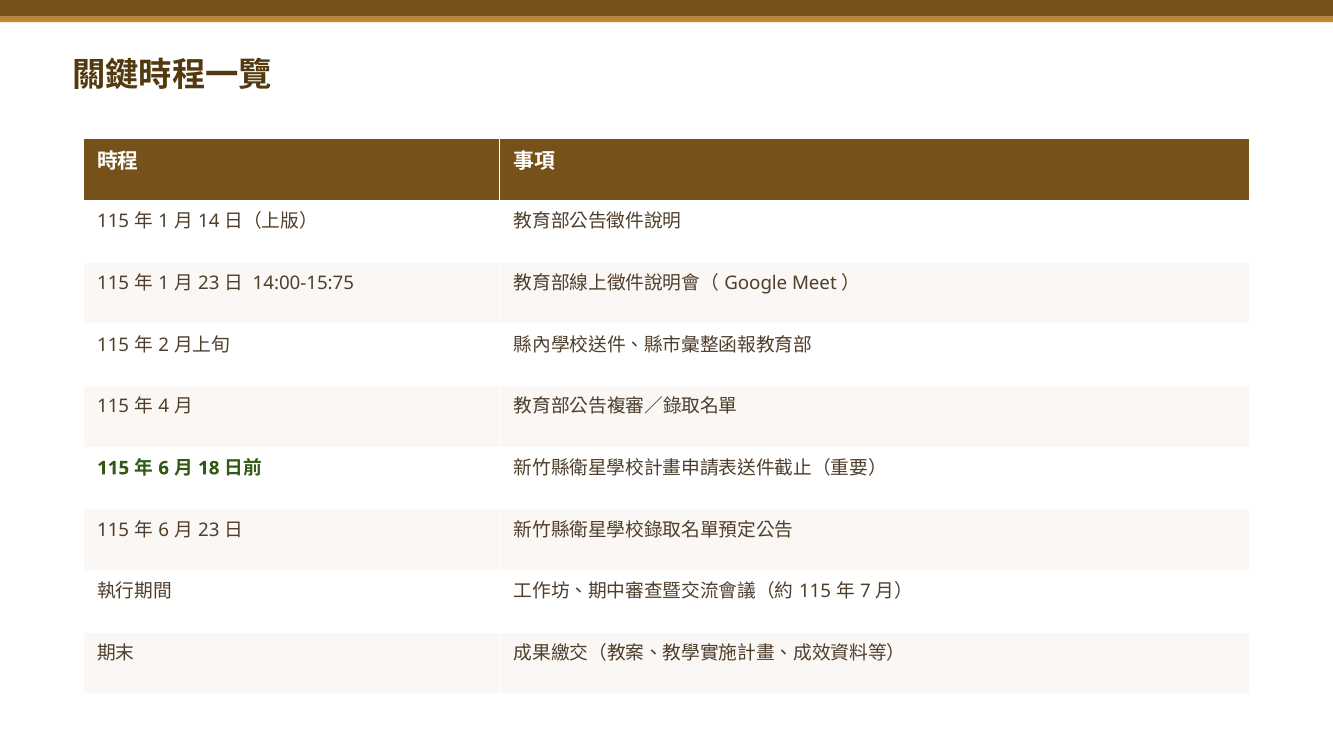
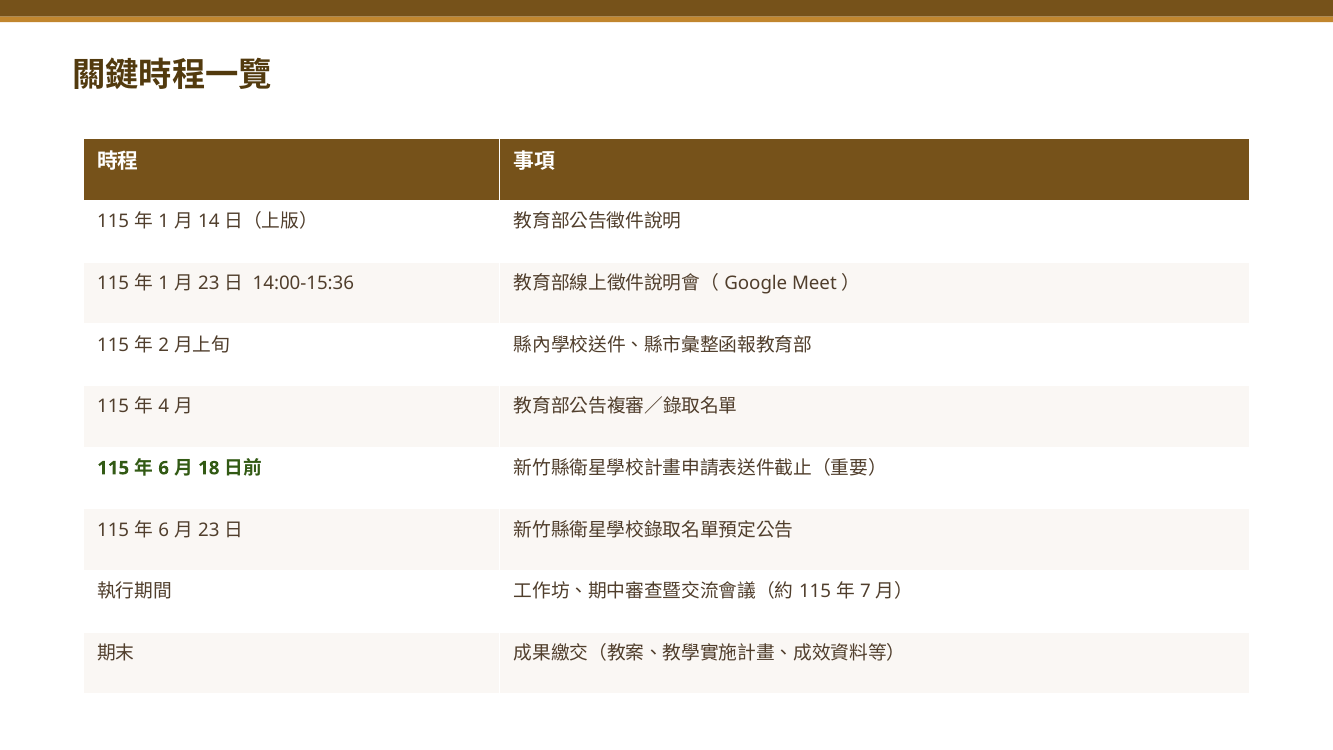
14:00-15:75: 14:00-15:75 -> 14:00-15:36 (303, 283)
